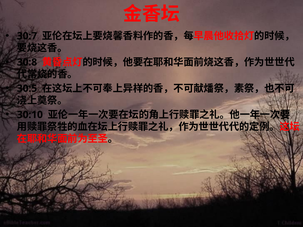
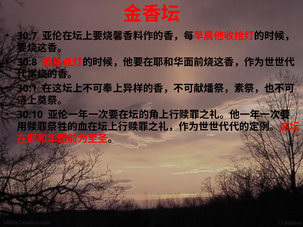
30:5: 30:5 -> 30:1 (27, 89)
